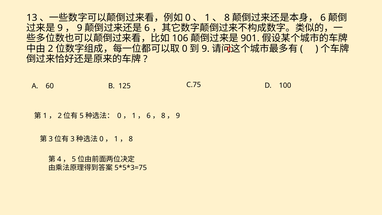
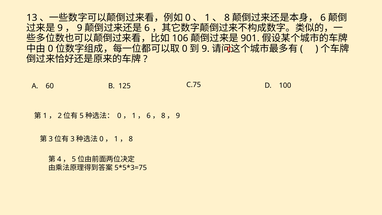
2: 2 -> 0 (51, 49)
